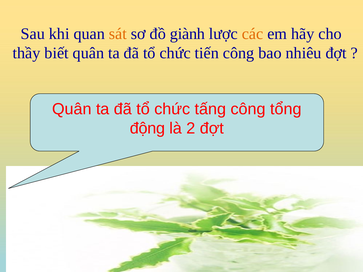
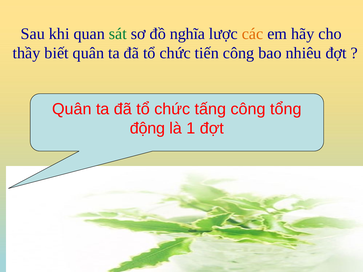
sát colour: orange -> green (118, 34)
giành: giành -> nghĩa (187, 34)
2: 2 -> 1 (191, 129)
